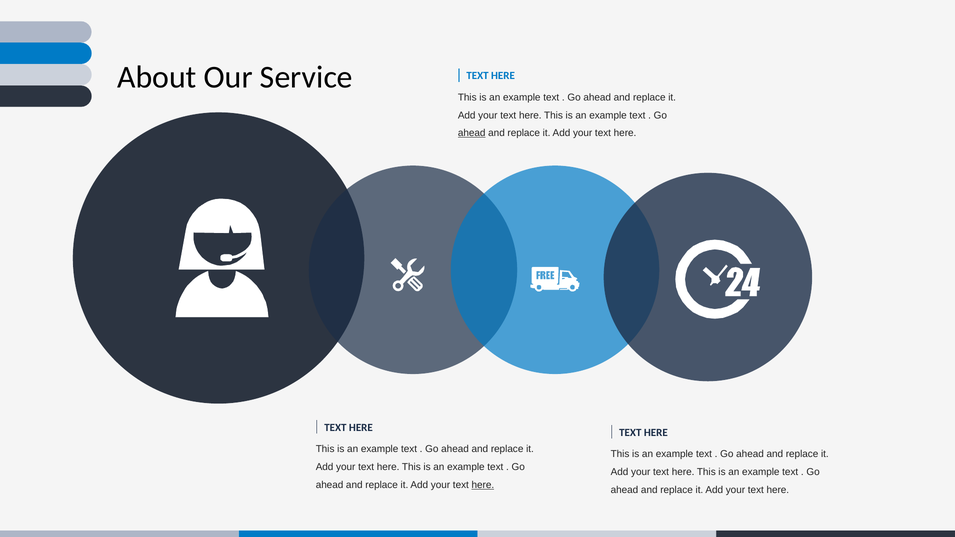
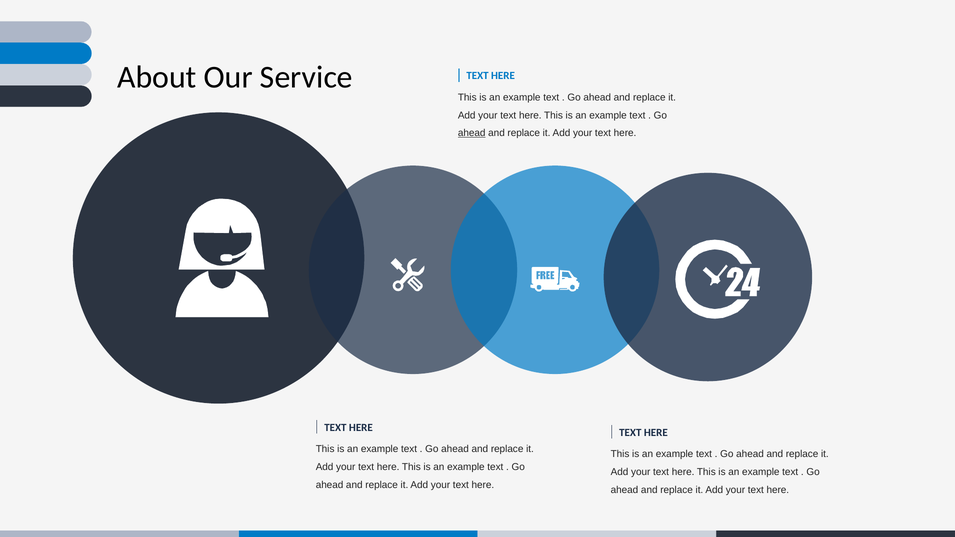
here underline: present -> none (483, 485)
